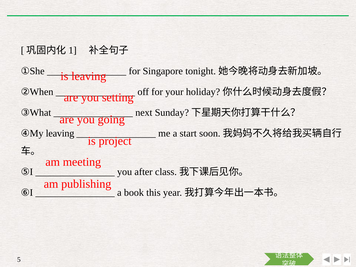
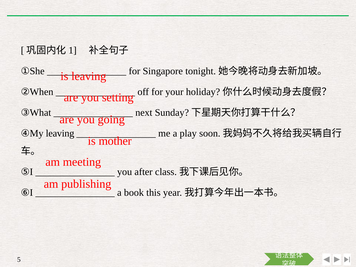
start: start -> play (188, 133)
project: project -> mother (115, 141)
